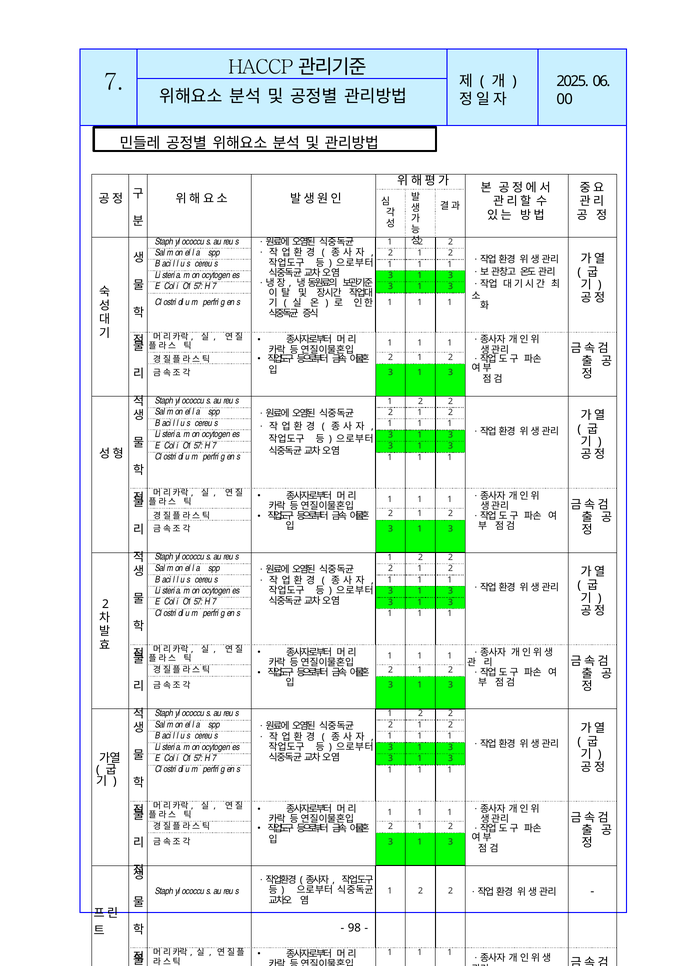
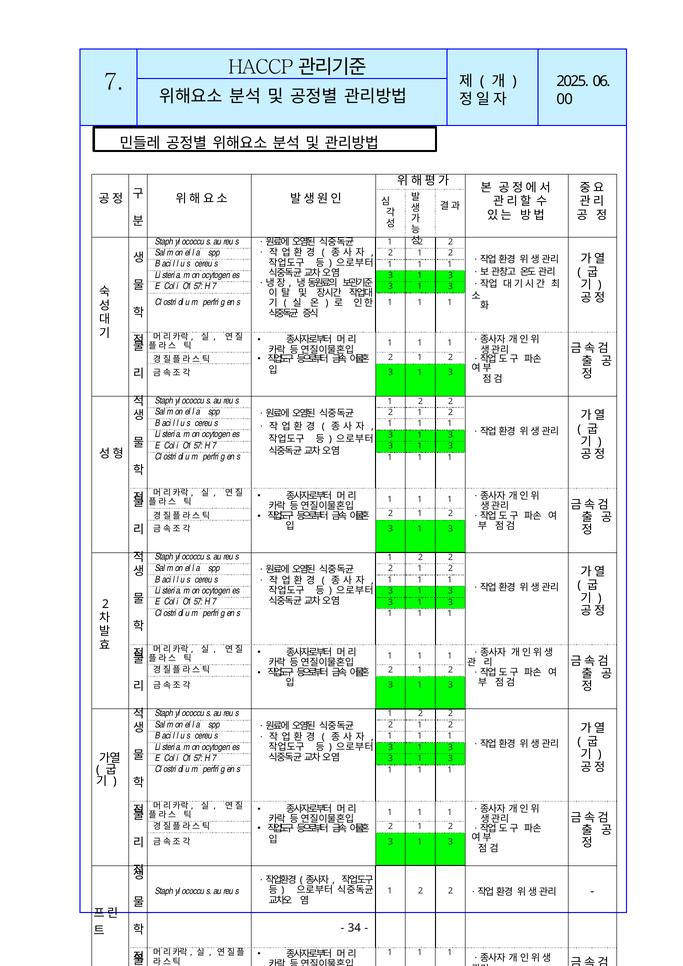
98: 98 -> 34 (354, 927)
